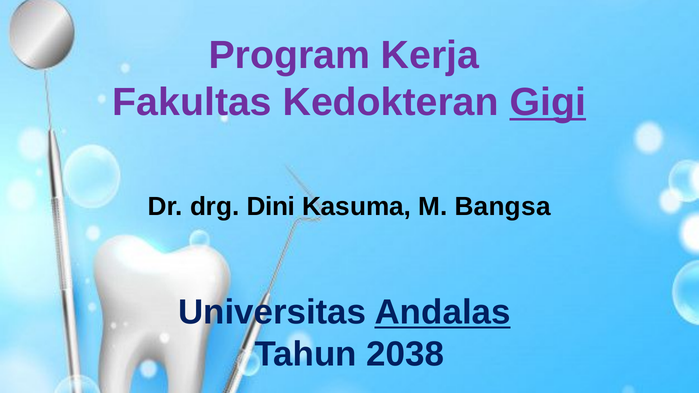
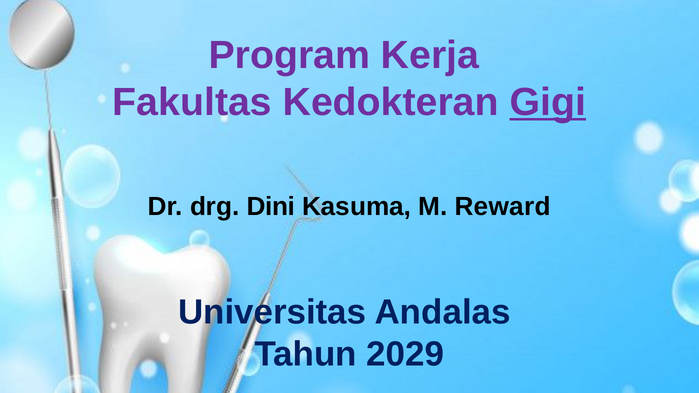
Bangsa: Bangsa -> Reward (503, 207)
Andalas underline: present -> none (443, 312)
2038: 2038 -> 2029 (405, 354)
